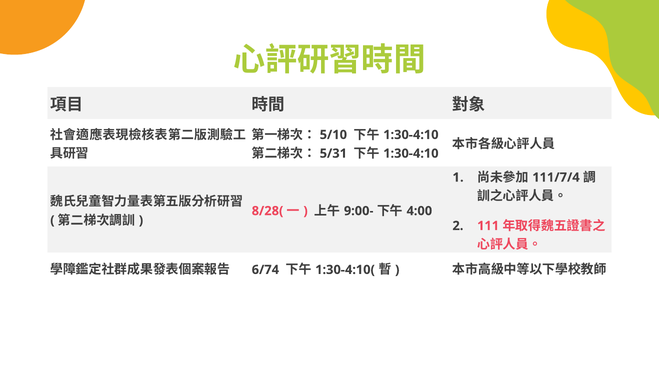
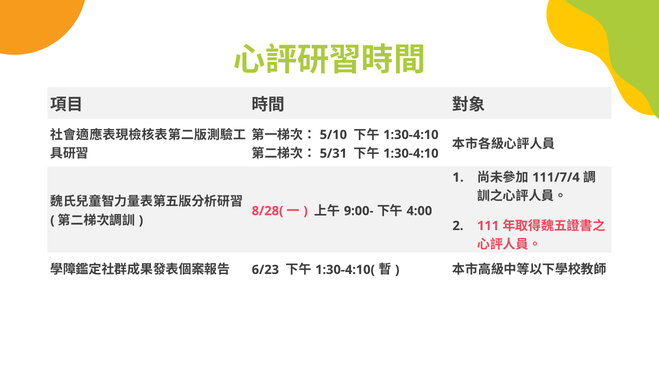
6/74: 6/74 -> 6/23 (265, 270)
